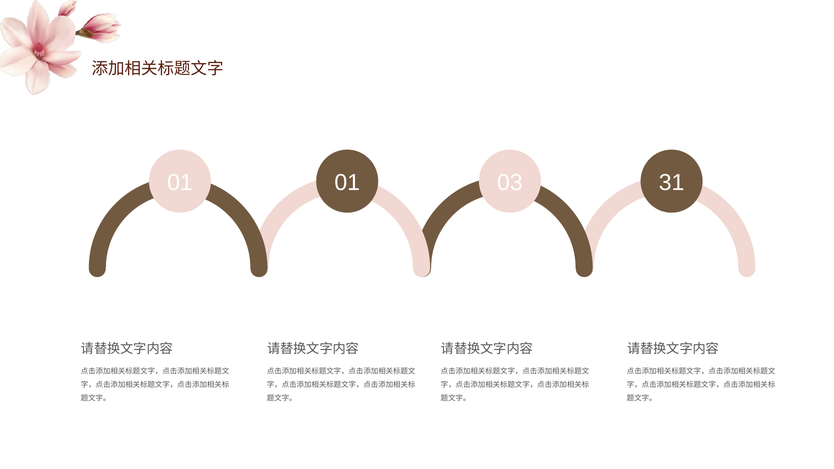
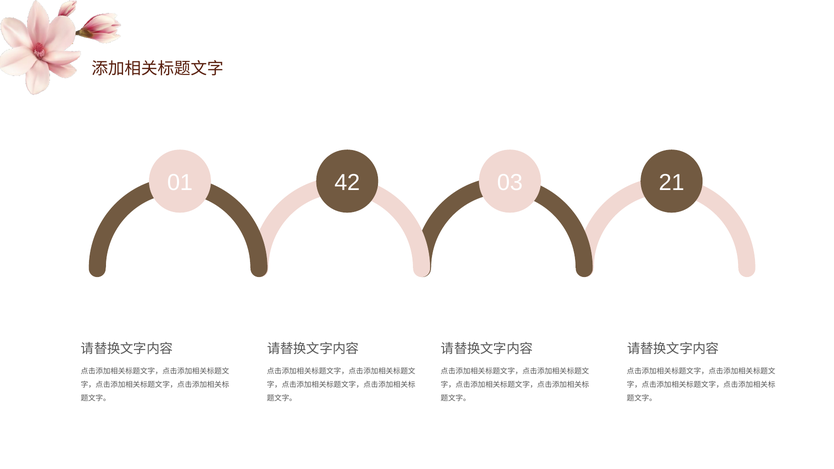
01 01: 01 -> 42 (347, 183)
31: 31 -> 21 (672, 183)
